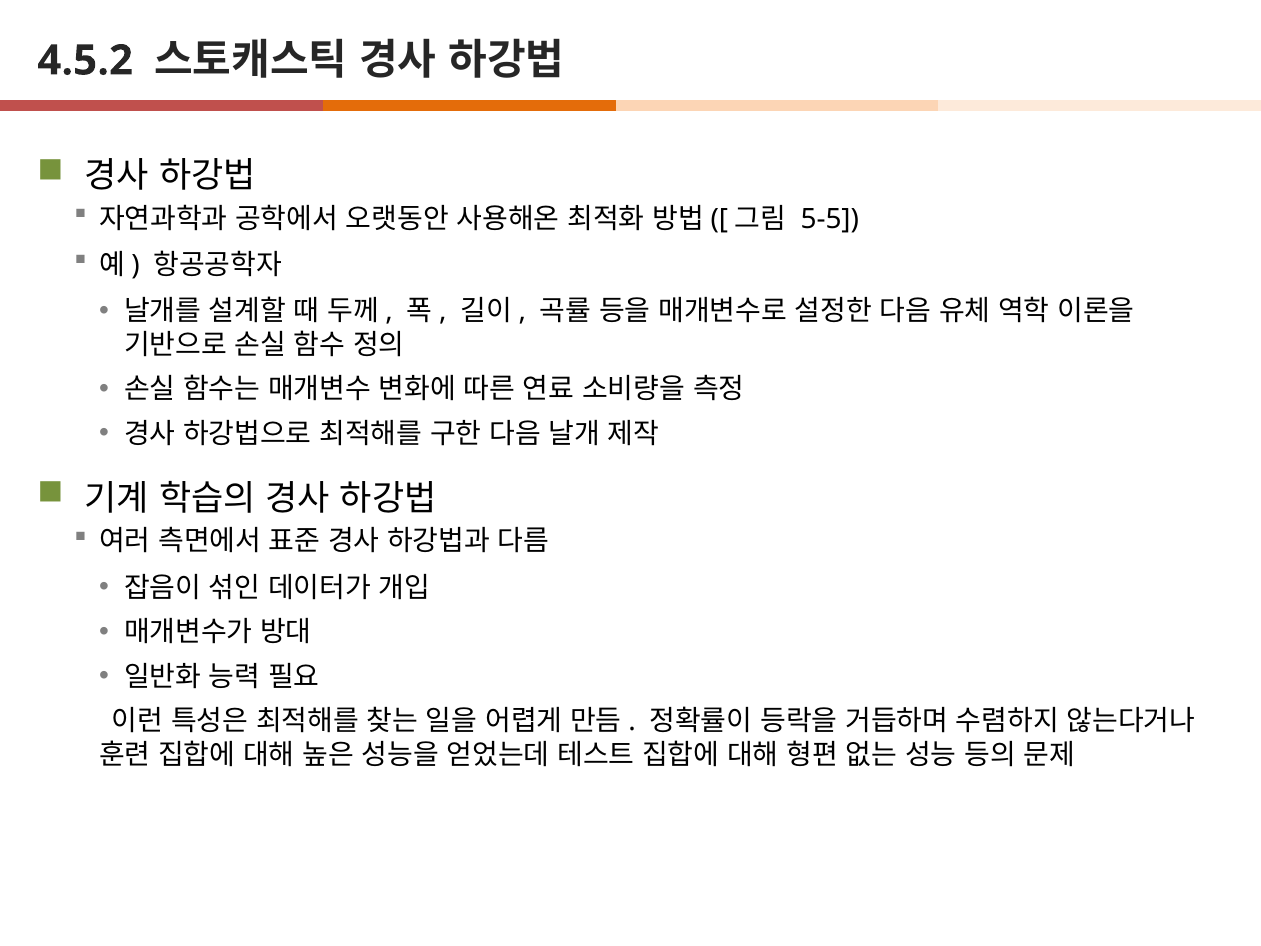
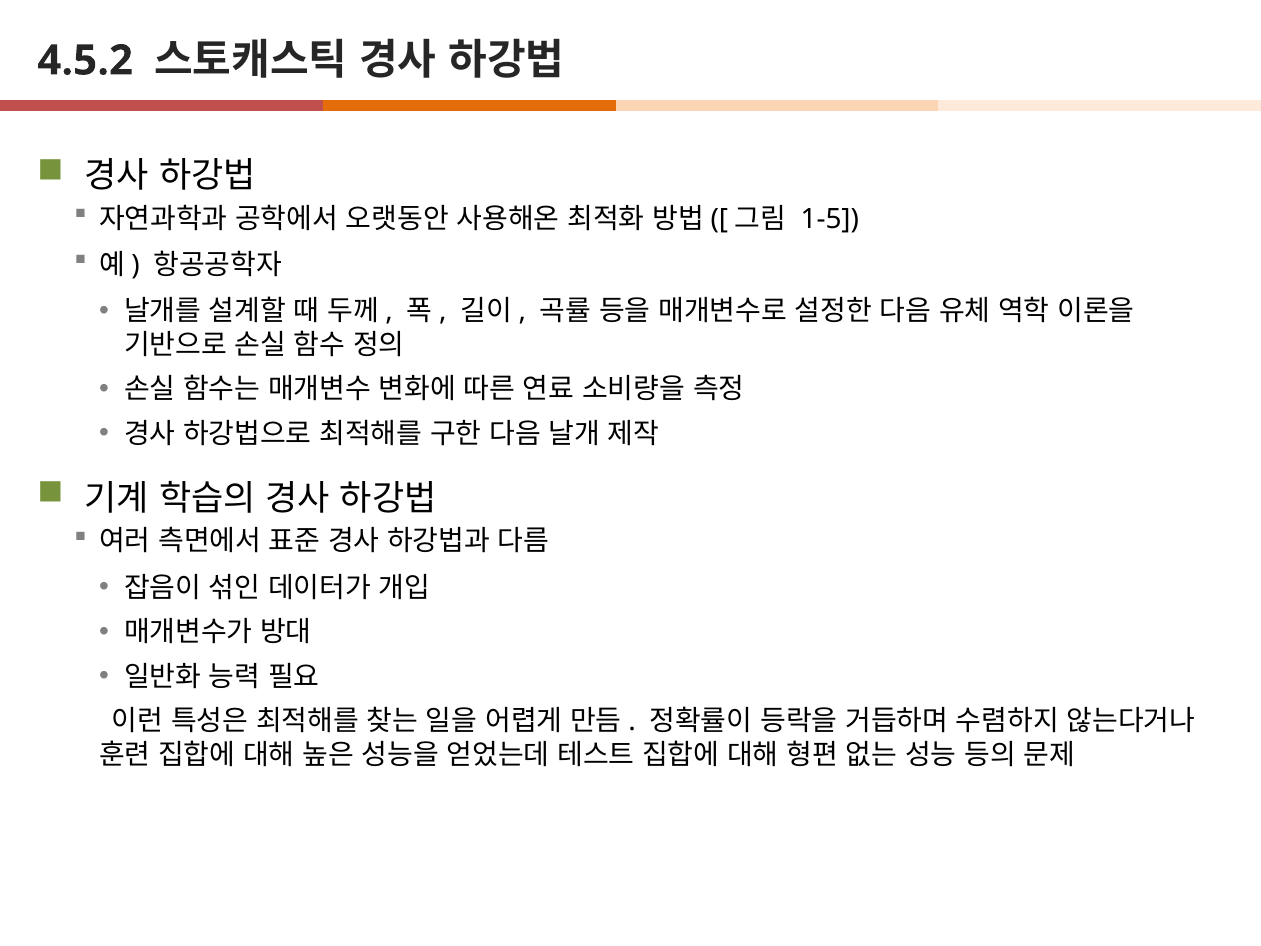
5-5: 5-5 -> 1-5 (830, 219)
